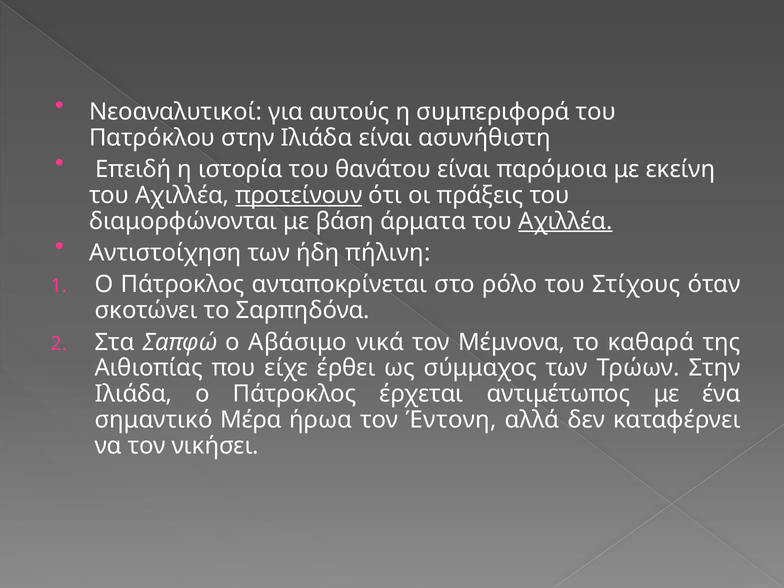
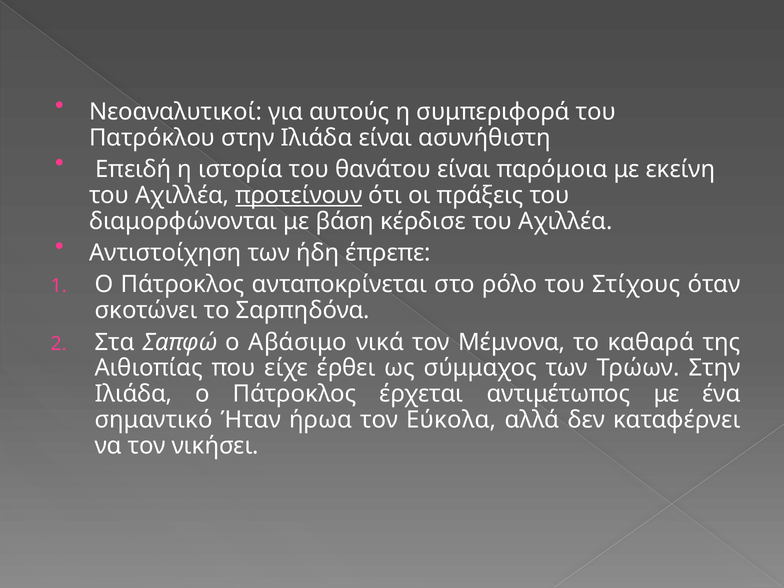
άρματα: άρματα -> κέρδισε (423, 221)
Αχιλλέα underline: present -> none (565, 221)
πήλινη: πήλινη -> έπρεπε (388, 253)
Μέρα: Μέρα -> Ήταν (251, 420)
Έντονη: Έντονη -> Εύκολα (451, 420)
